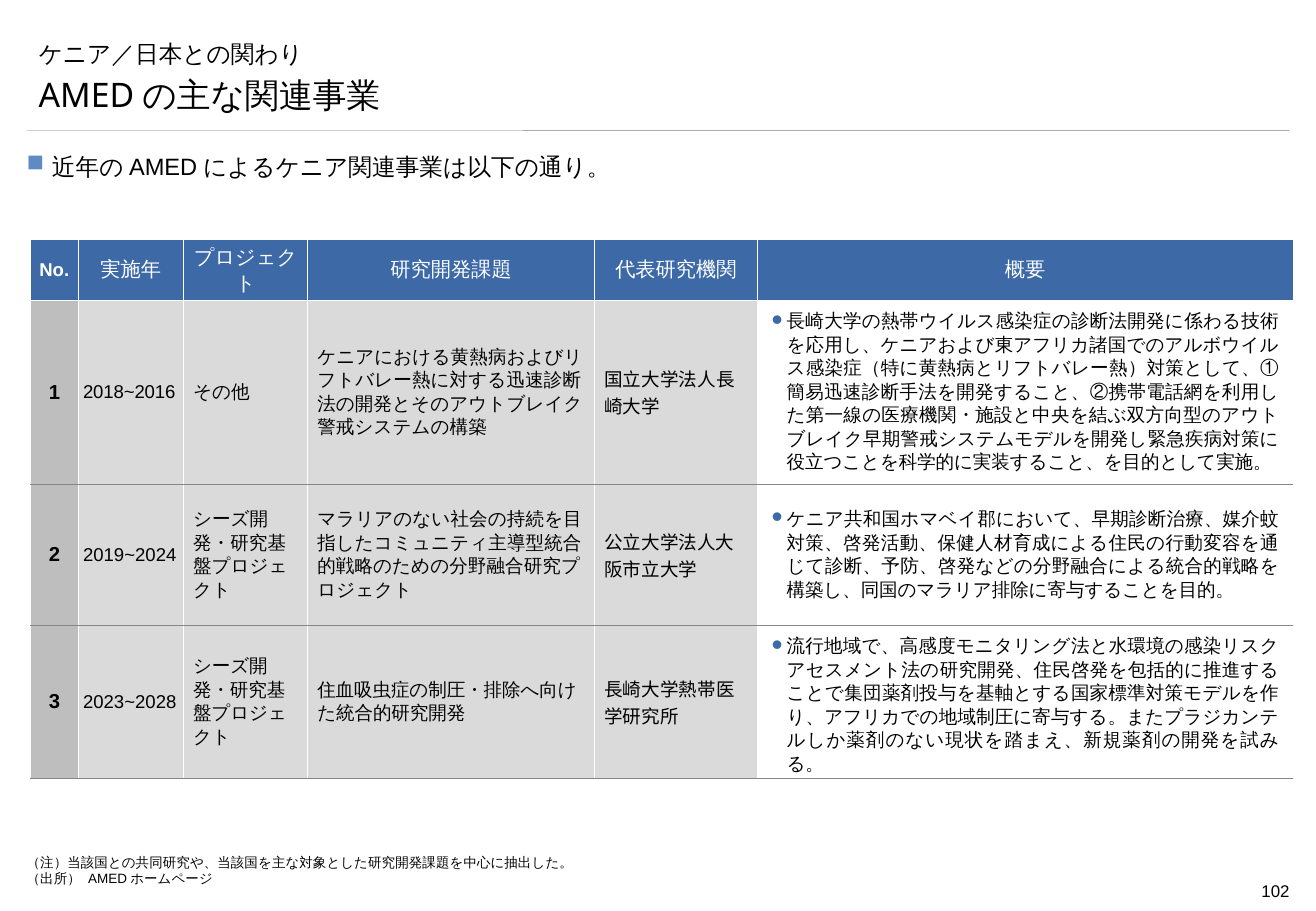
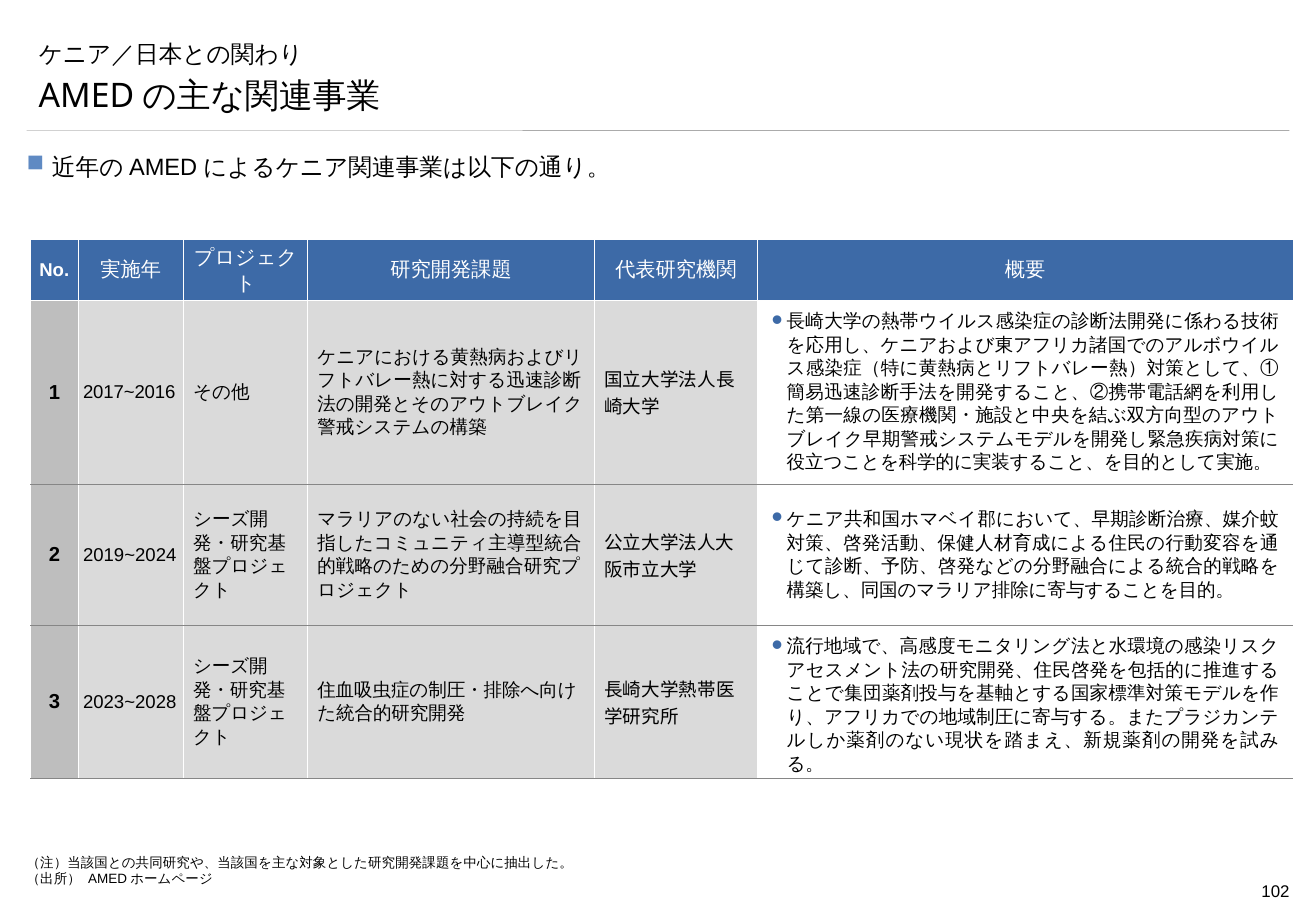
2018~2016: 2018~2016 -> 2017~2016 (129, 392)
